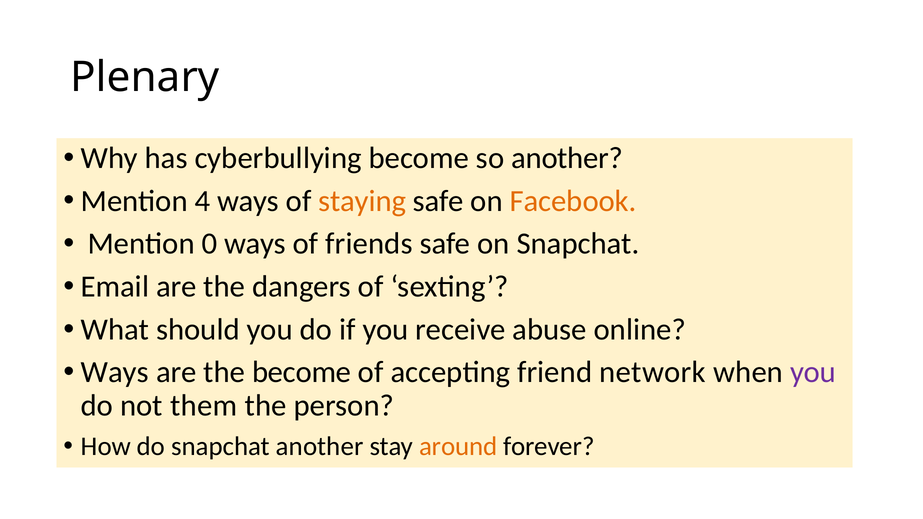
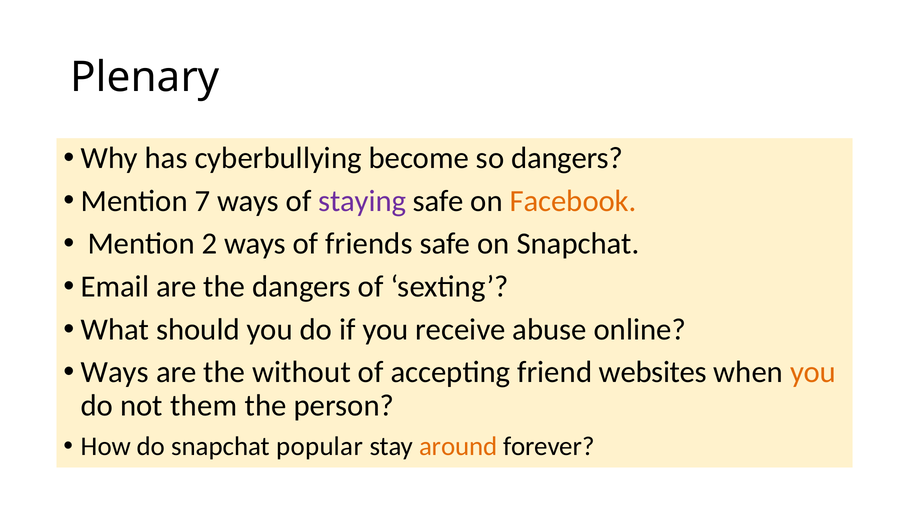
so another: another -> dangers (567, 158)
4: 4 -> 7 (203, 201)
staying colour: orange -> purple (362, 201)
0: 0 -> 2 (209, 244)
the become: become -> without (301, 372)
network: network -> websites (653, 372)
you colour: purple -> orange (813, 372)
snapchat another: another -> popular (320, 447)
